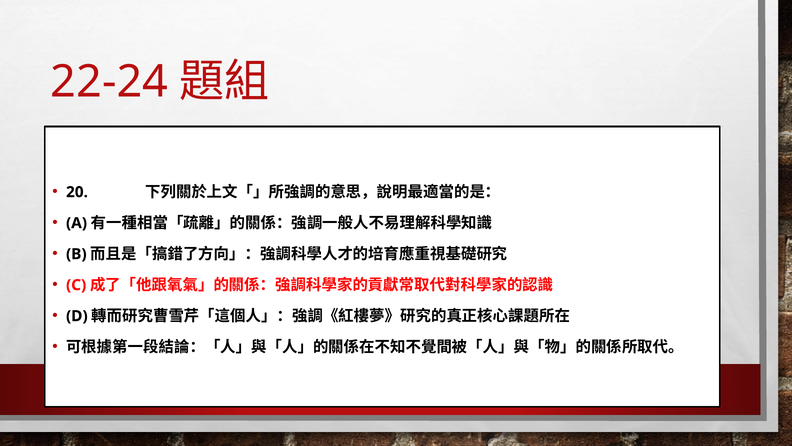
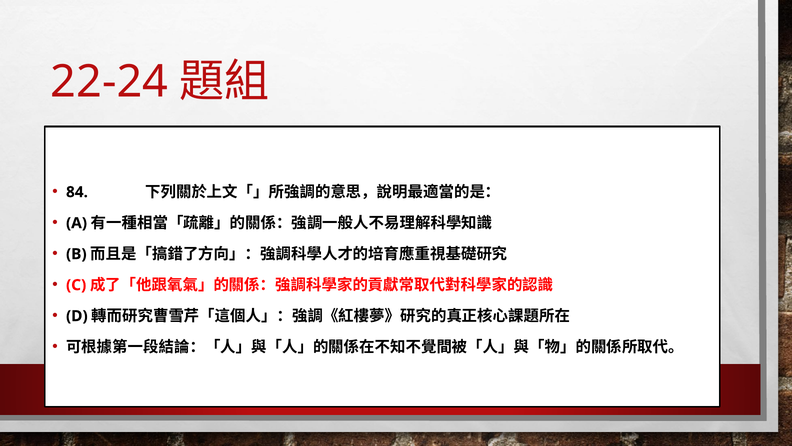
20: 20 -> 84 (77, 192)
